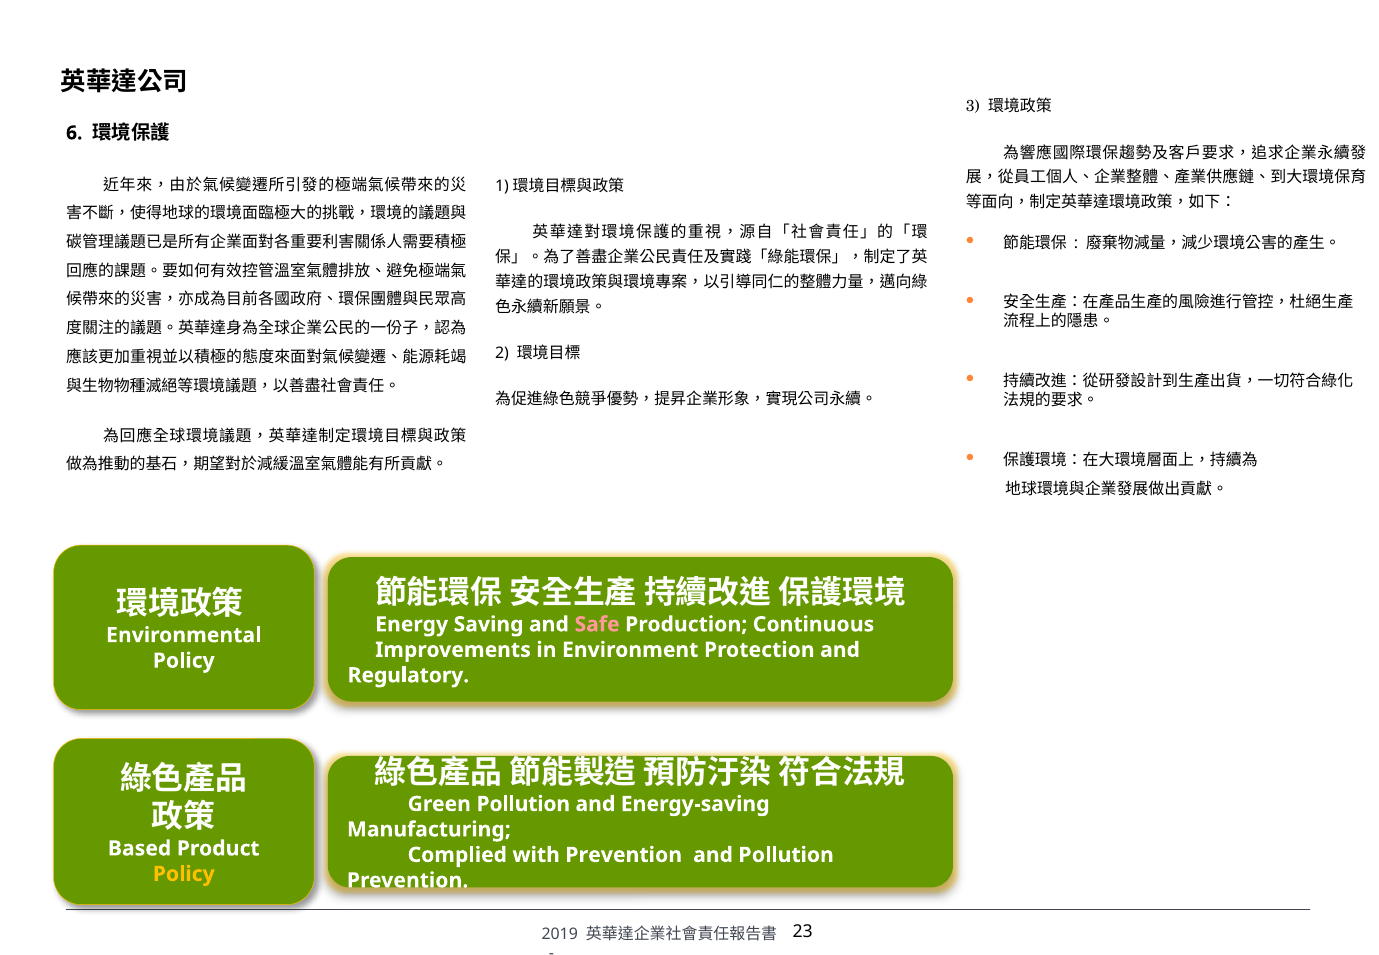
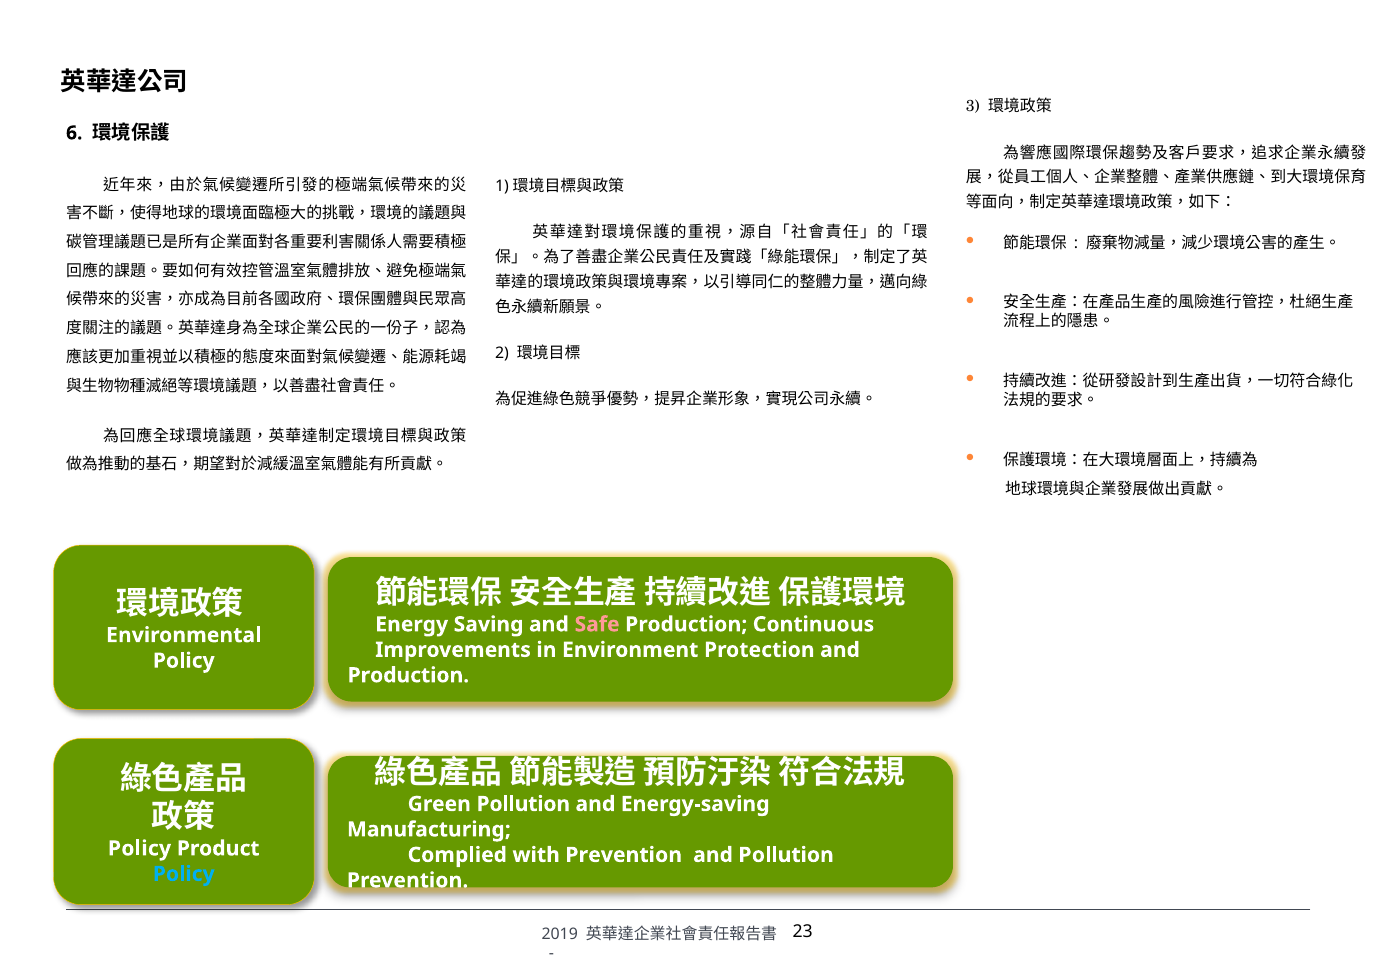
Regulatory: Regulatory -> Production (408, 675)
Based: Based -> Policy (139, 848)
Policy colour: yellow -> light blue (184, 874)
